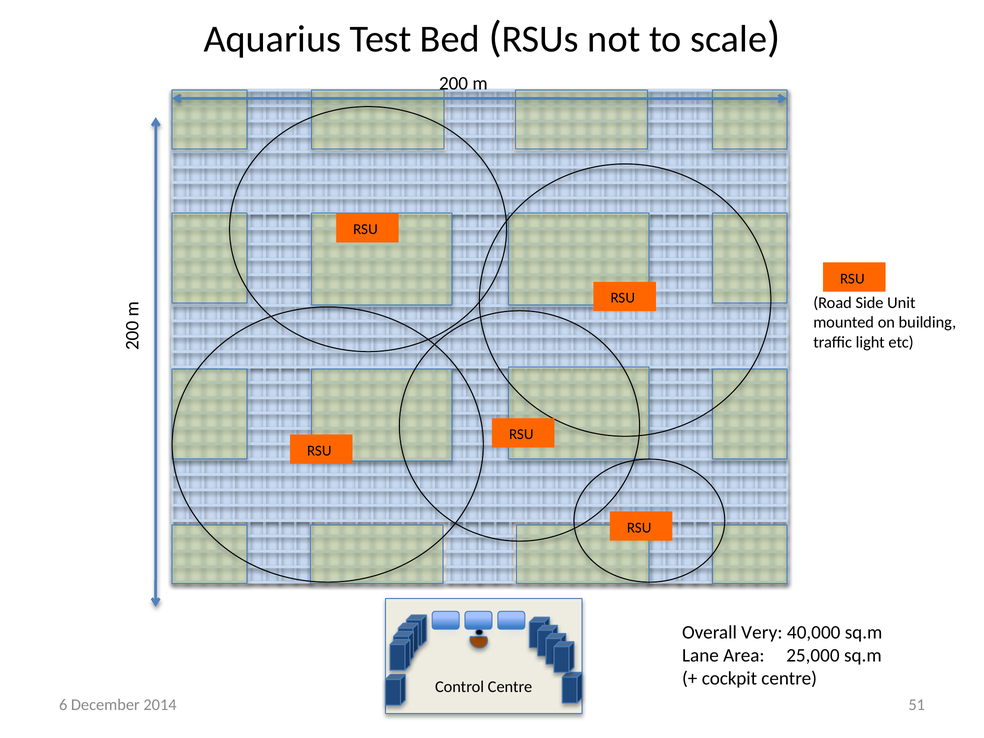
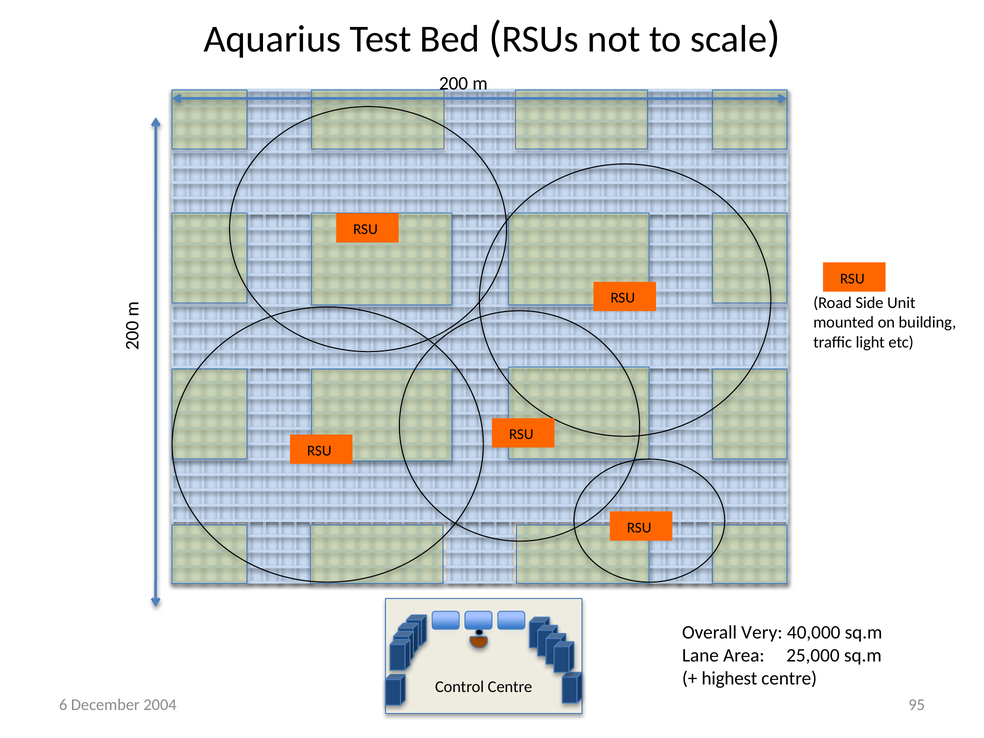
cockpit: cockpit -> highest (729, 679)
51: 51 -> 95 (917, 705)
2014: 2014 -> 2004 (160, 705)
